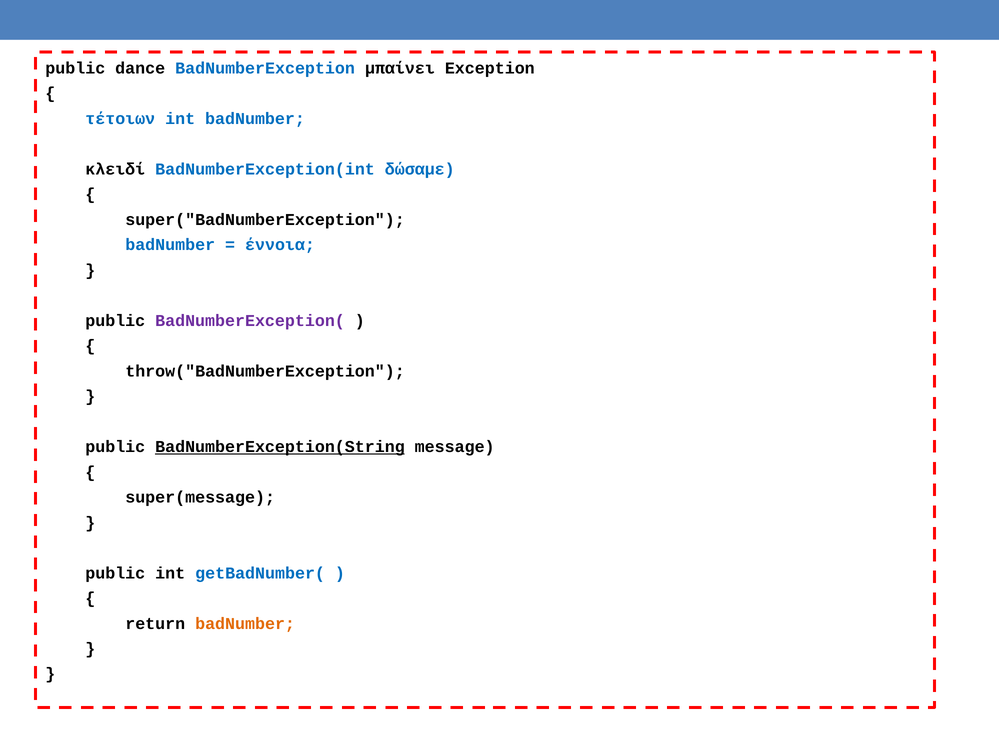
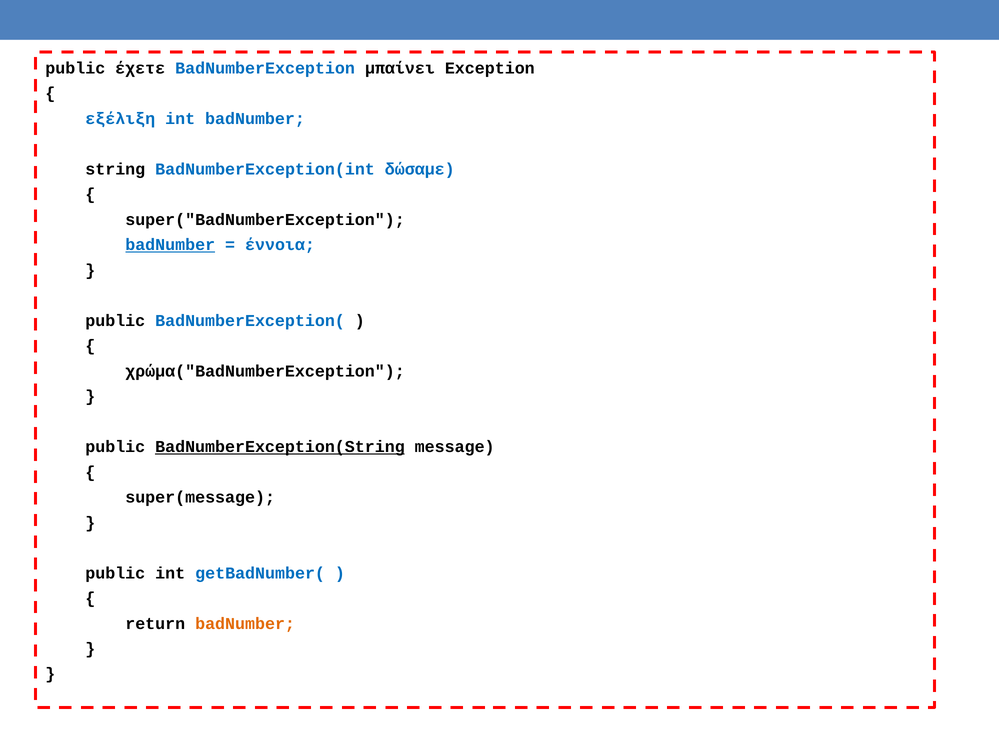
dance: dance -> έχετε (140, 68)
τέτοιων: τέτοιων -> εξέλιξη (120, 119)
κλειδί: κλειδί -> string (115, 169)
badNumber underline: none -> present (170, 245)
BadNumberException( colour: purple -> blue (250, 321)
throw("BadNumberException: throw("BadNumberException -> χρώμα("BadNumberException (265, 371)
